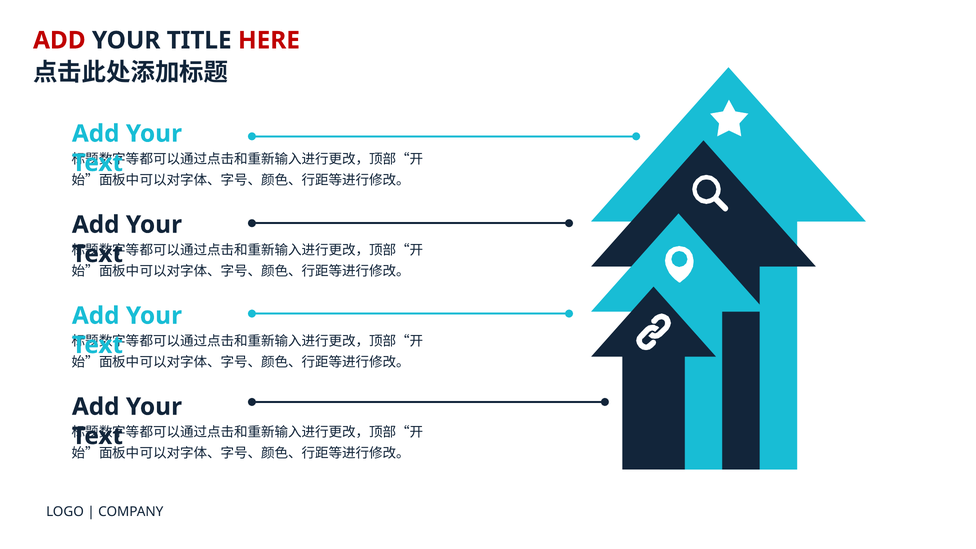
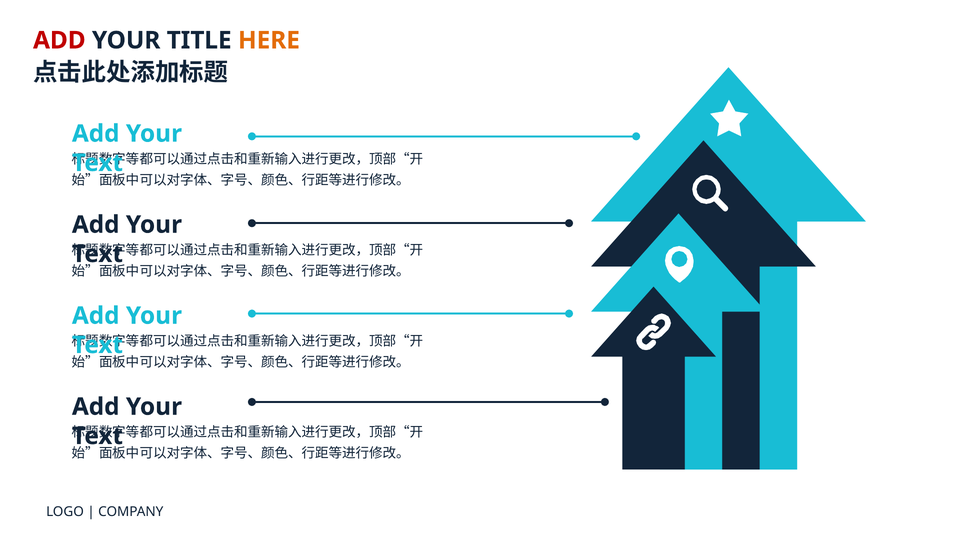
HERE colour: red -> orange (269, 40)
